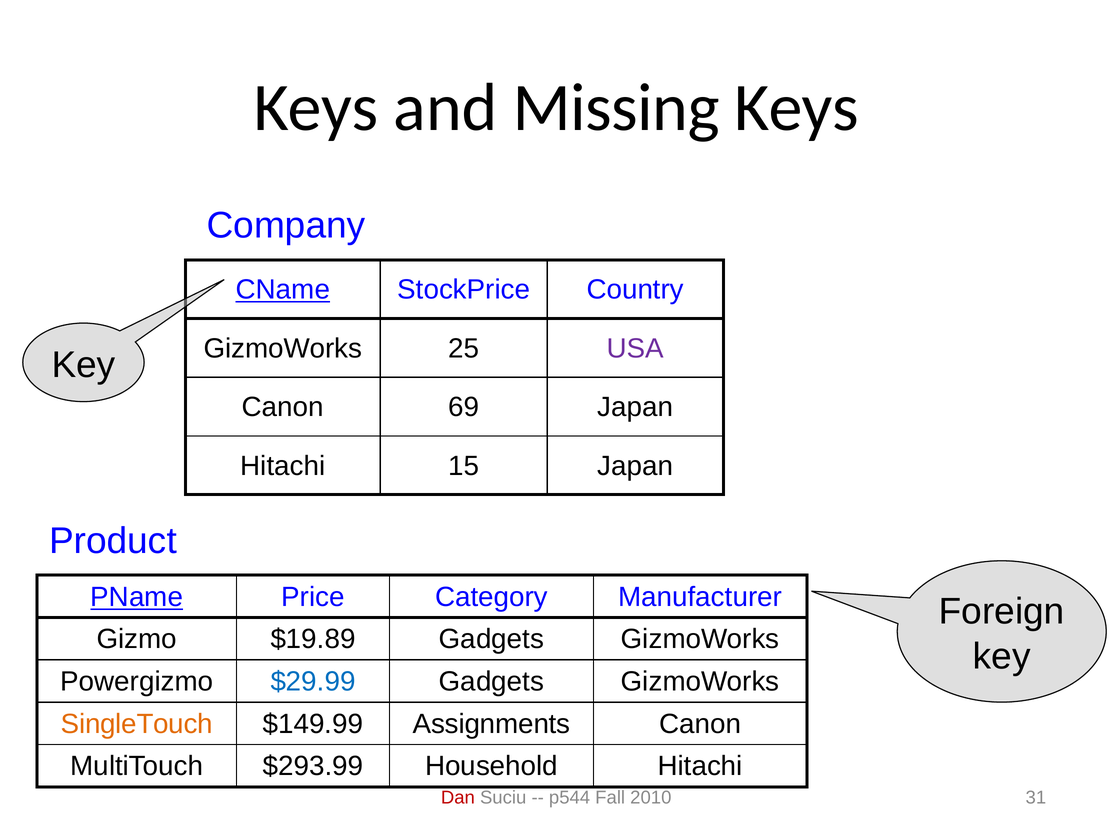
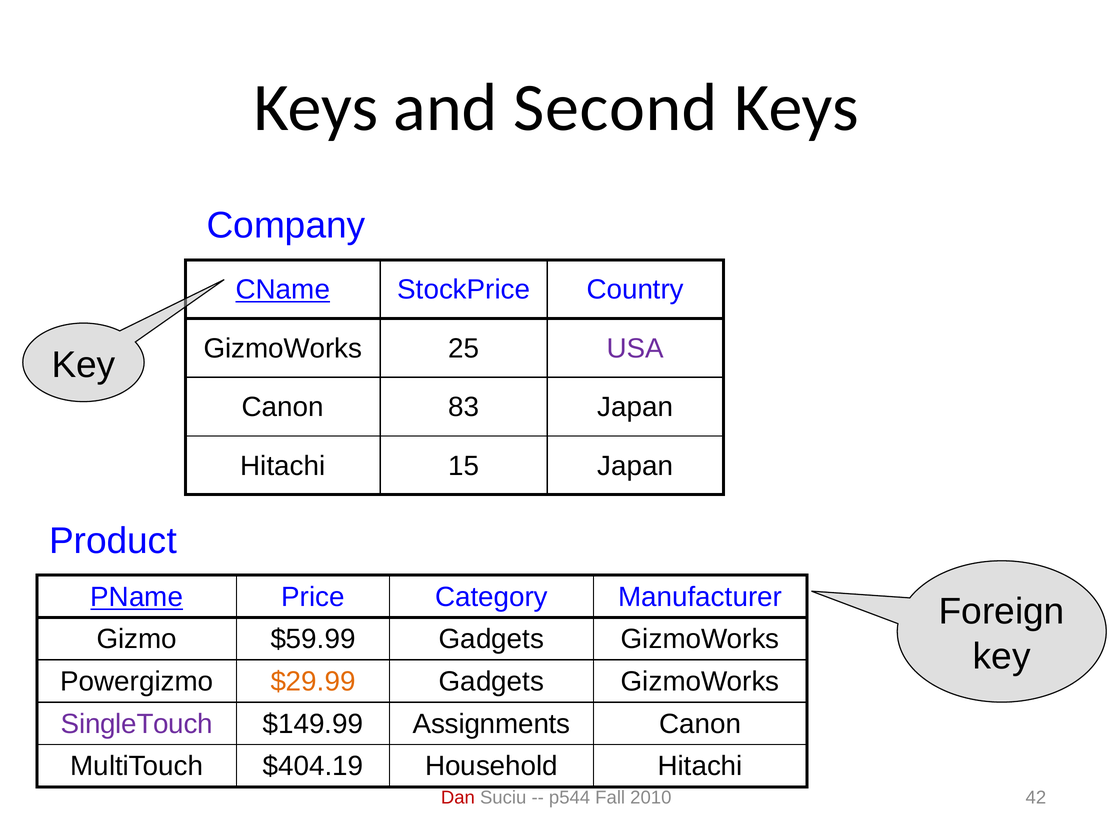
Missing: Missing -> Second (616, 108)
69: 69 -> 83 (464, 407)
$19.89: $19.89 -> $59.99 (313, 639)
$29.99 colour: blue -> orange (313, 681)
SingleTouch colour: orange -> purple (137, 724)
$293.99: $293.99 -> $404.19 (313, 766)
31: 31 -> 42 (1036, 797)
